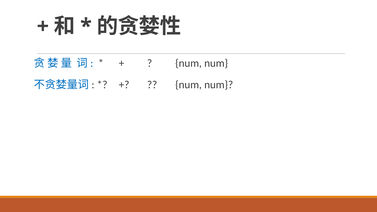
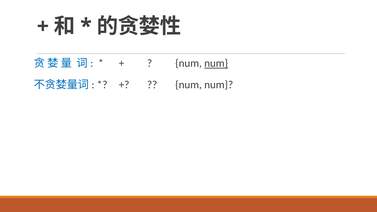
num underline: none -> present (216, 63)
